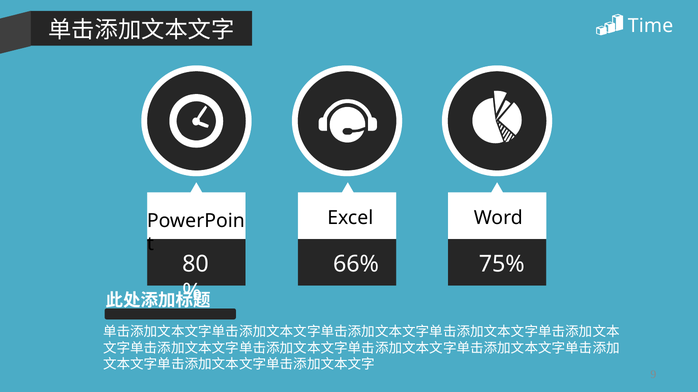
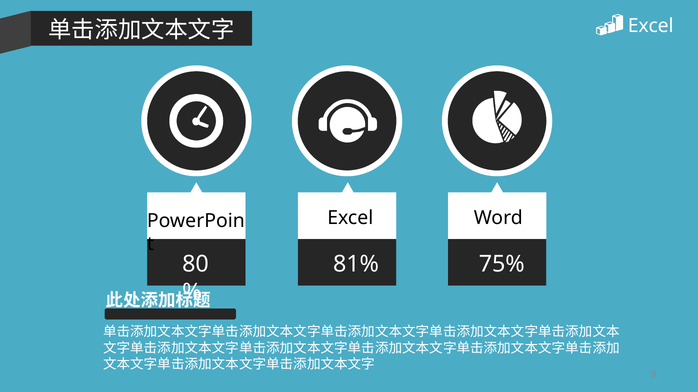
Time: Time -> Excel (651, 26)
66%: 66% -> 81% (356, 265)
